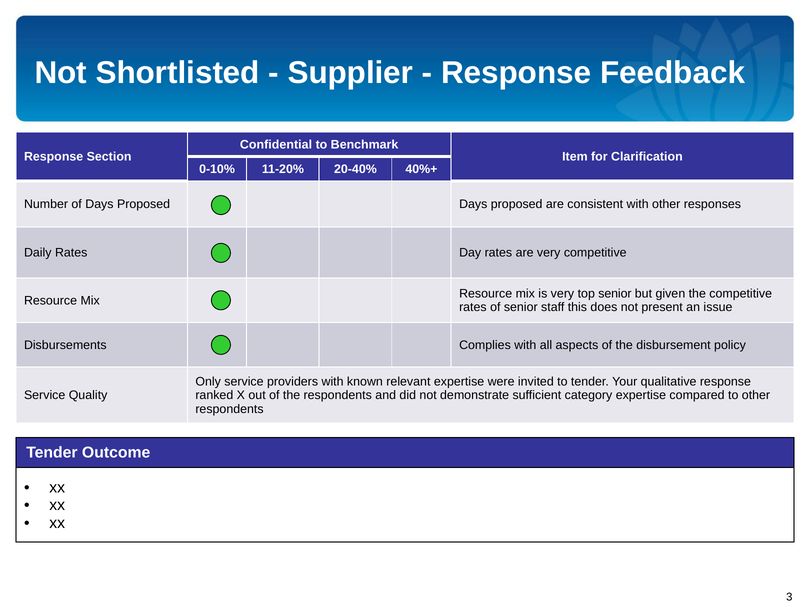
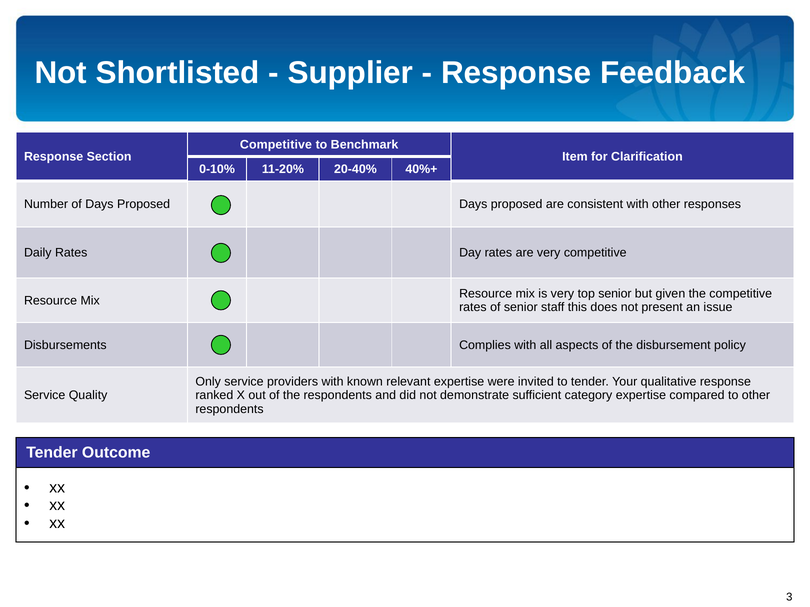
Confidential: Confidential -> Competitive (276, 145)
